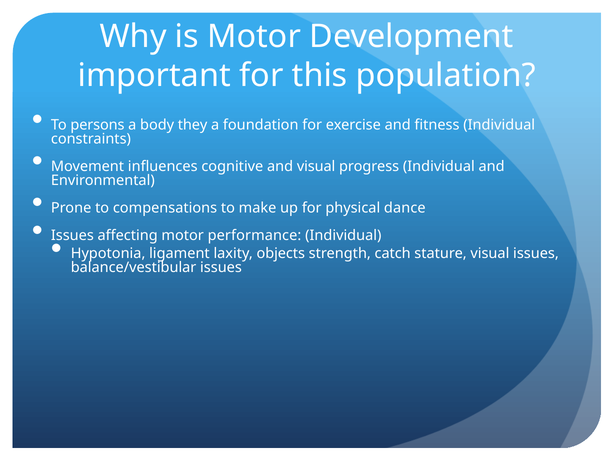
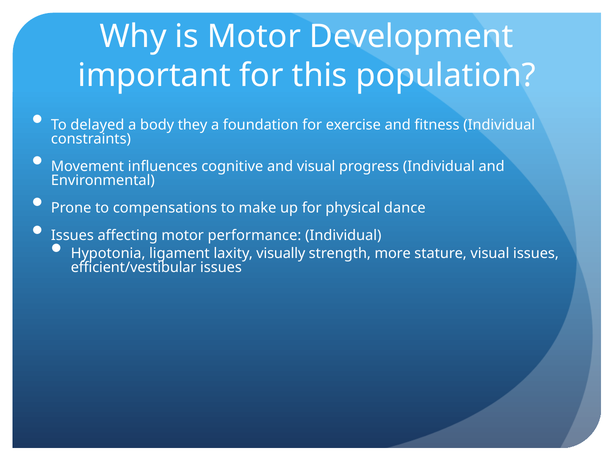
persons: persons -> delayed (97, 125)
objects: objects -> visually (281, 253)
catch: catch -> more (393, 253)
balance/vestibular: balance/vestibular -> efficient/vestibular (134, 267)
